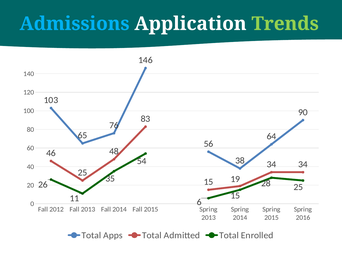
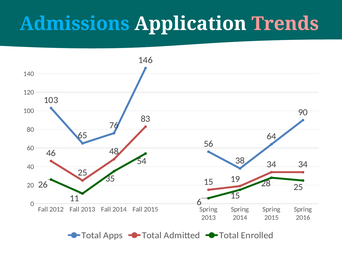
Trends colour: light green -> pink (285, 24)
